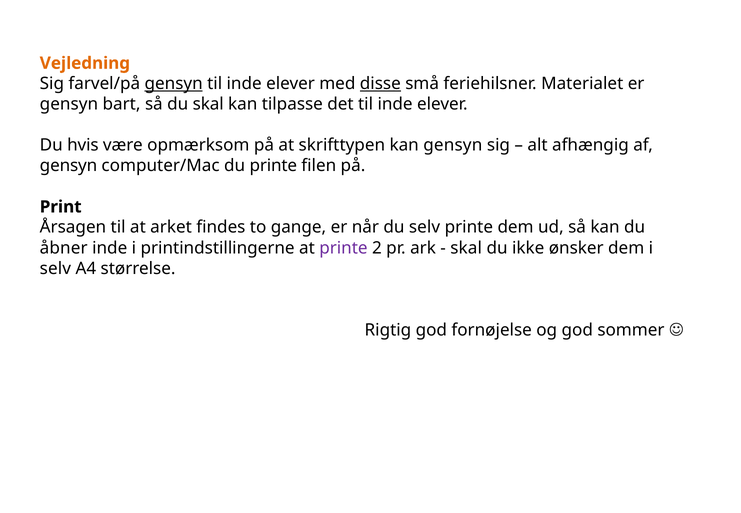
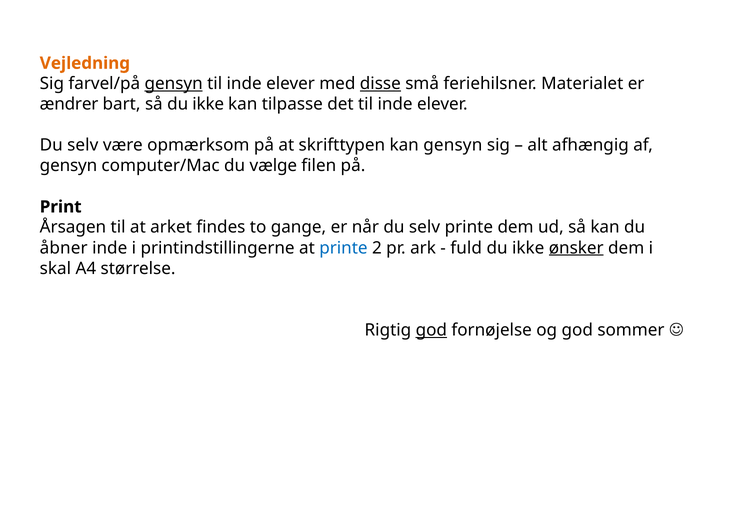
gensyn: gensyn -> ændrer (69, 104)
så du skal: skal -> ikke (208, 104)
hvis: hvis -> selv (83, 145)
du printe: printe -> vælge (273, 166)
printe colour: purple -> blue (343, 248)
skal: skal -> fuld (466, 248)
ønsker underline: none -> present (576, 248)
selv: selv -> skal (55, 268)
god underline: none -> present (431, 330)
